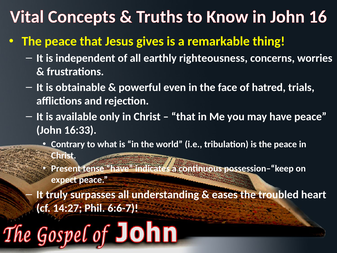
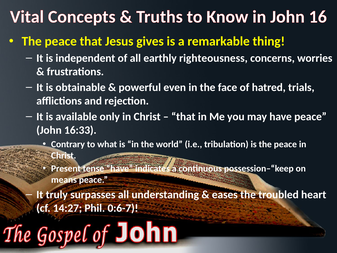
expect: expect -> means (64, 180)
6:6-7: 6:6-7 -> 0:6-7 (123, 208)
